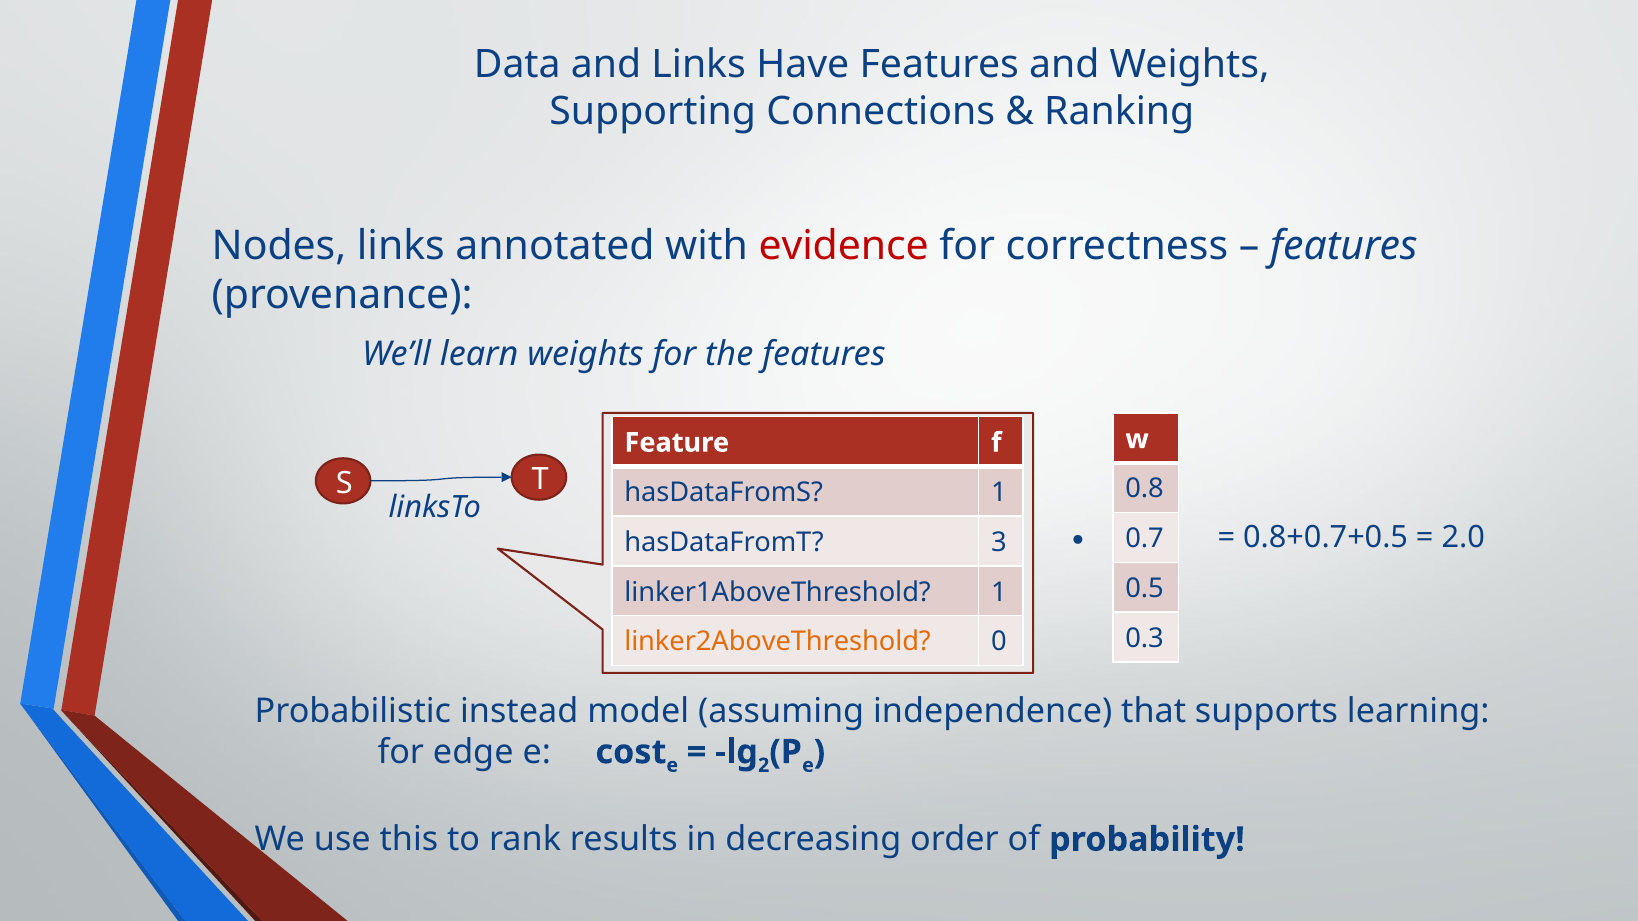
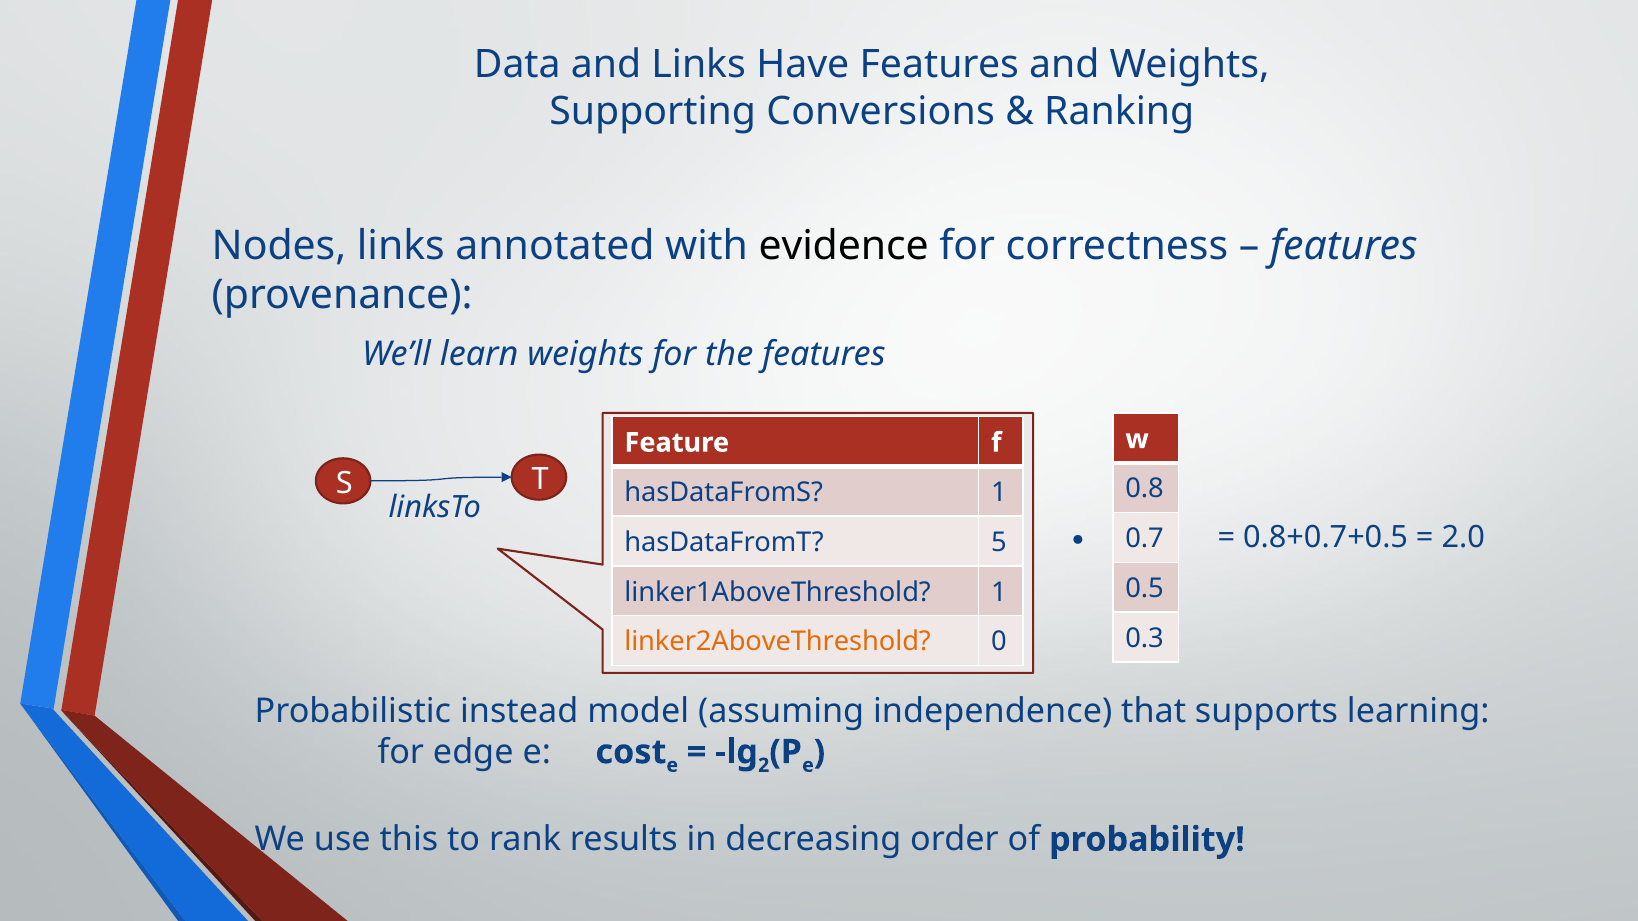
Connections: Connections -> Conversions (881, 112)
evidence colour: red -> black (844, 246)
3: 3 -> 5 (999, 543)
